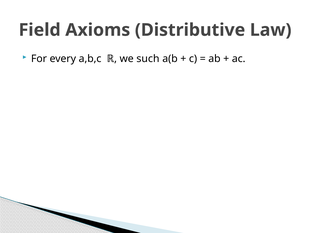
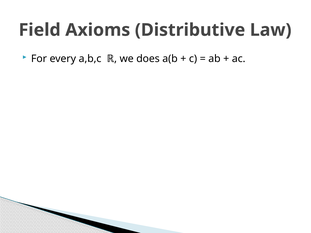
such: such -> does (148, 59)
